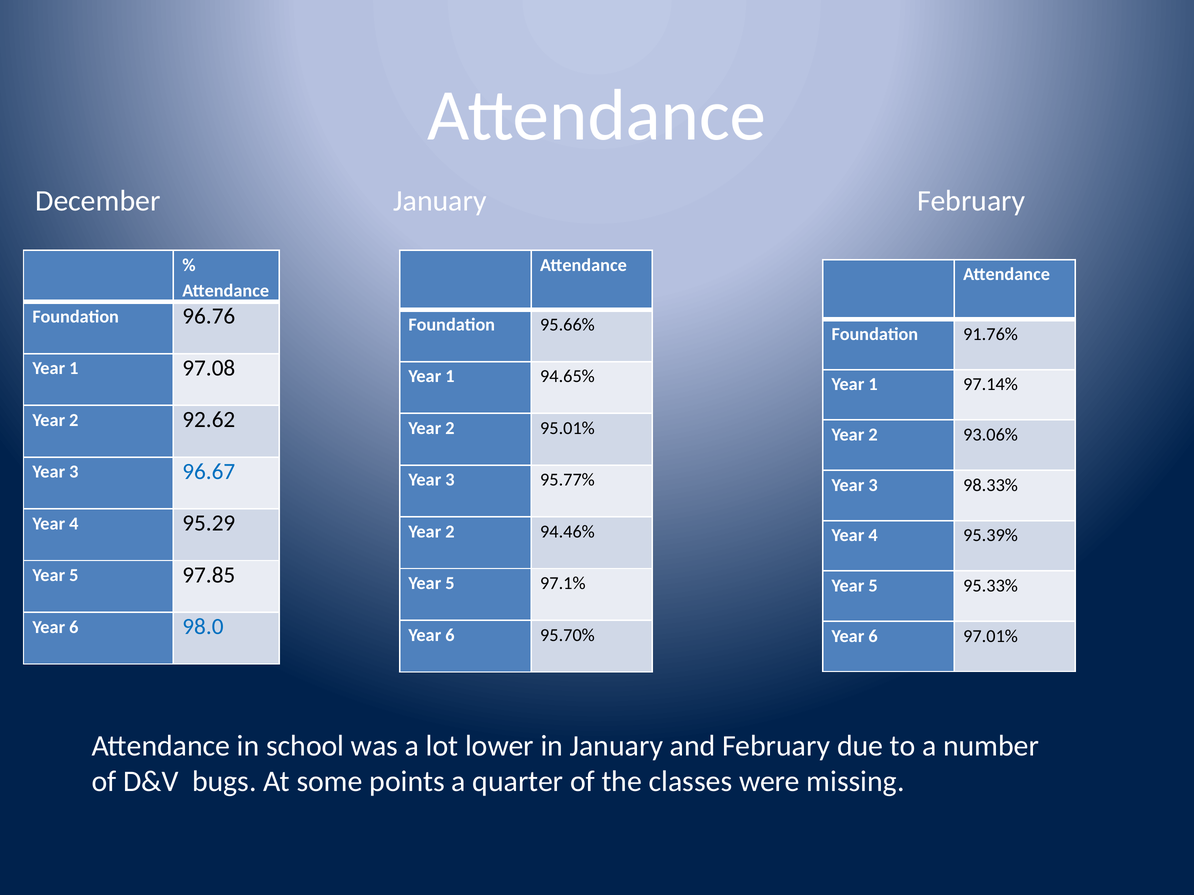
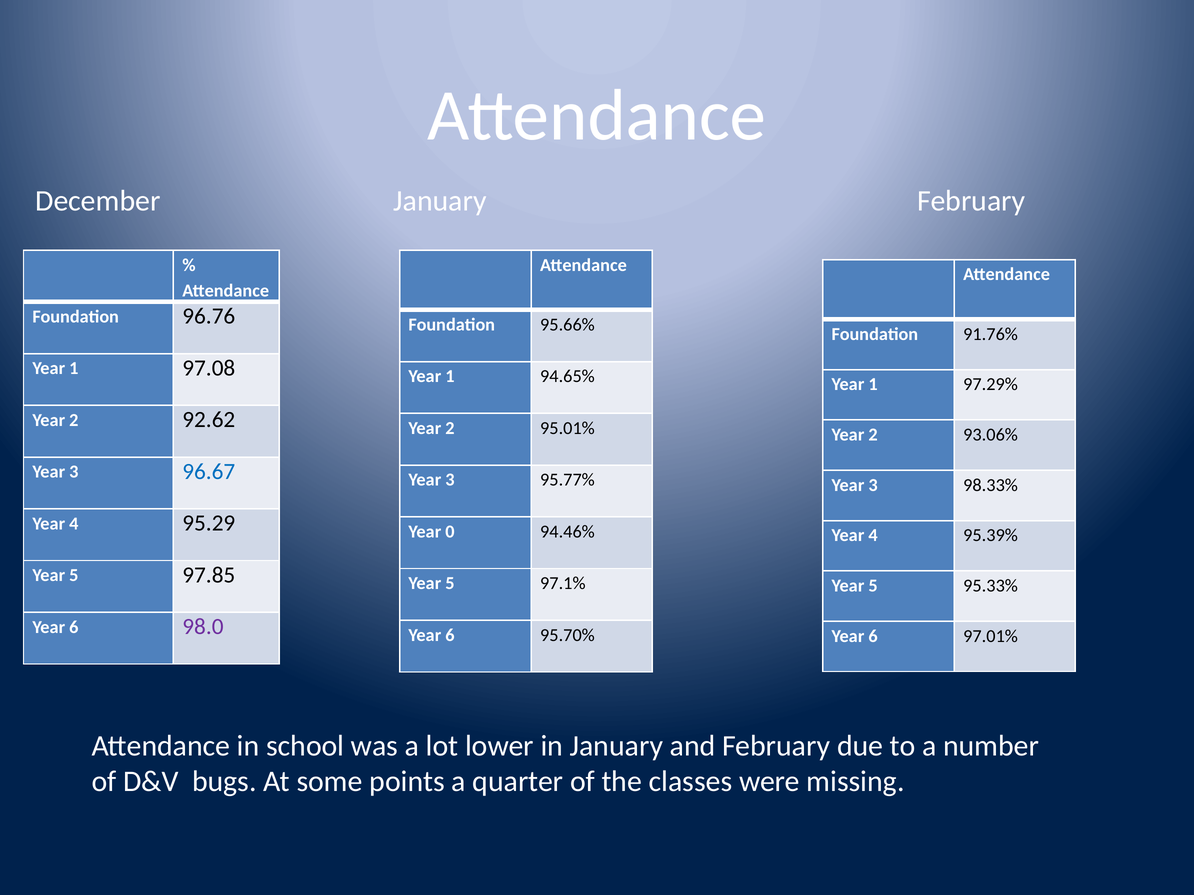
97.14%: 97.14% -> 97.29% (991, 385)
2: 2 -> 0 (450, 532)
98.0 colour: blue -> purple (203, 627)
